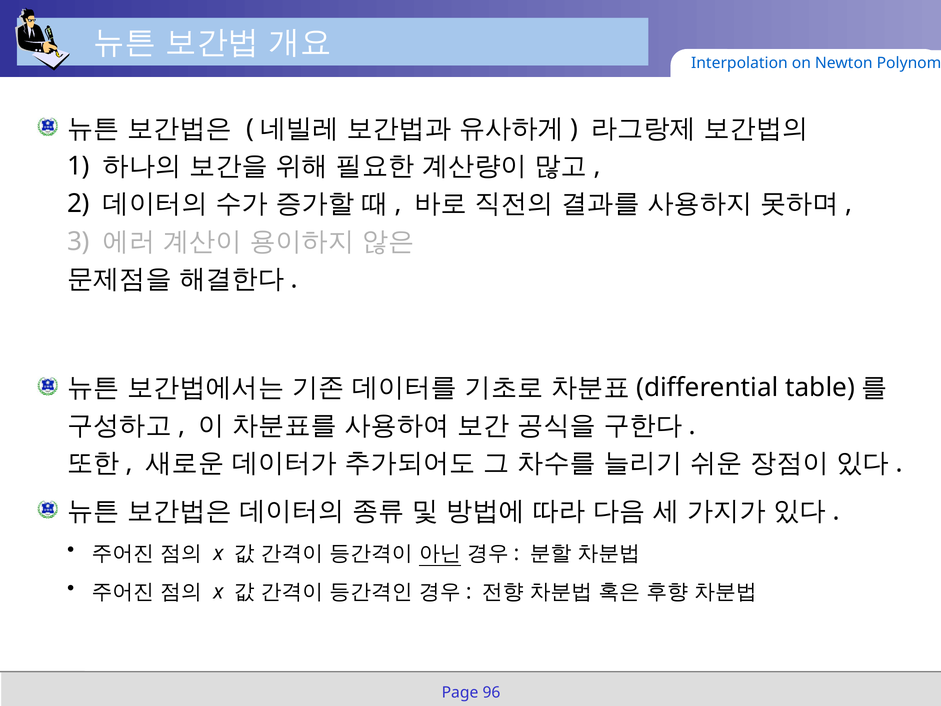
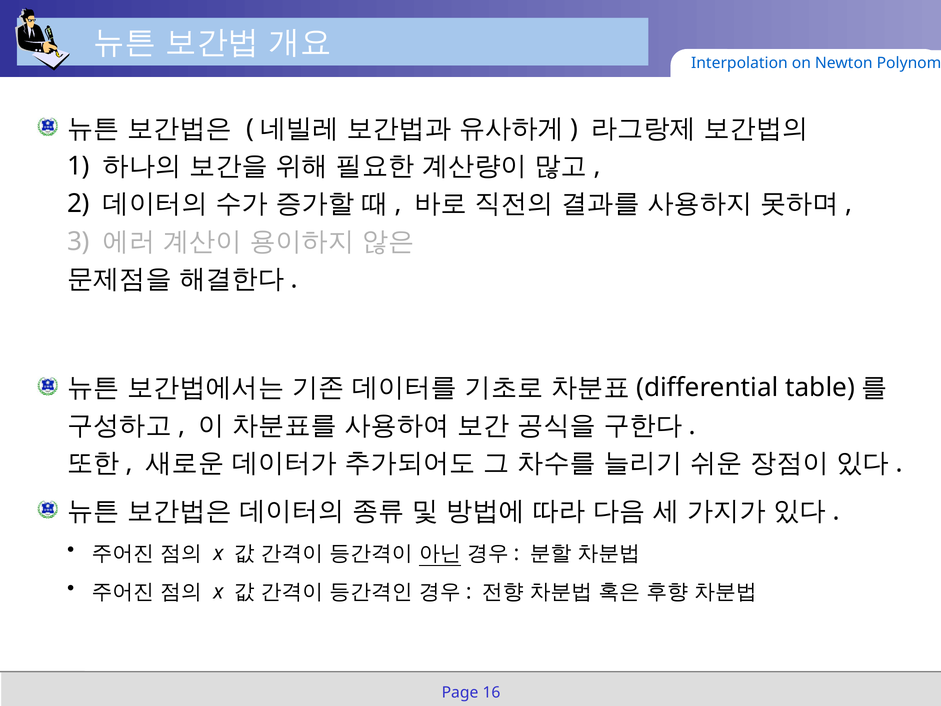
96: 96 -> 16 (491, 693)
